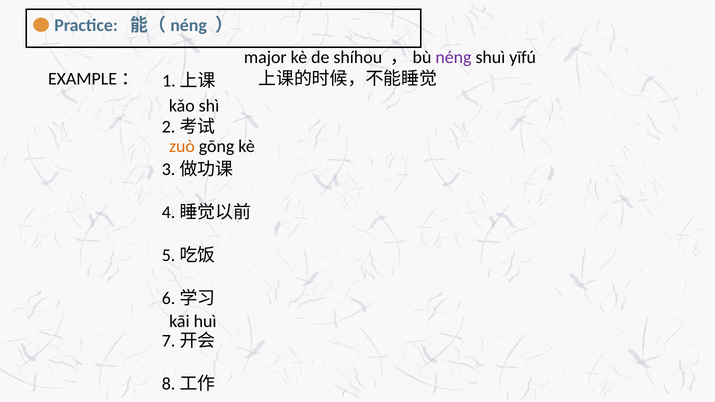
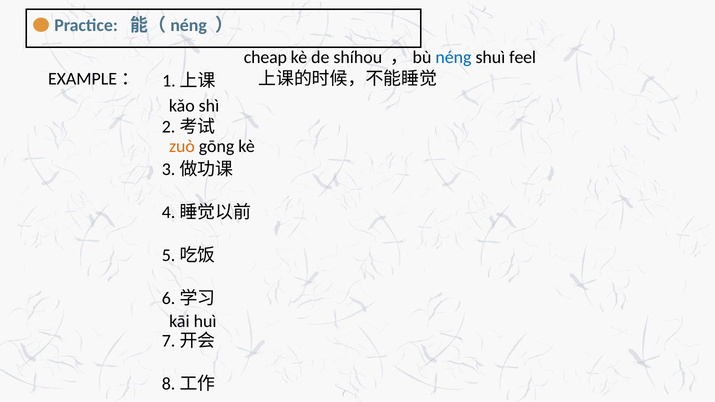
major: major -> cheap (265, 57)
néng colour: purple -> blue (453, 57)
yīfú: yīfú -> feel (523, 57)
